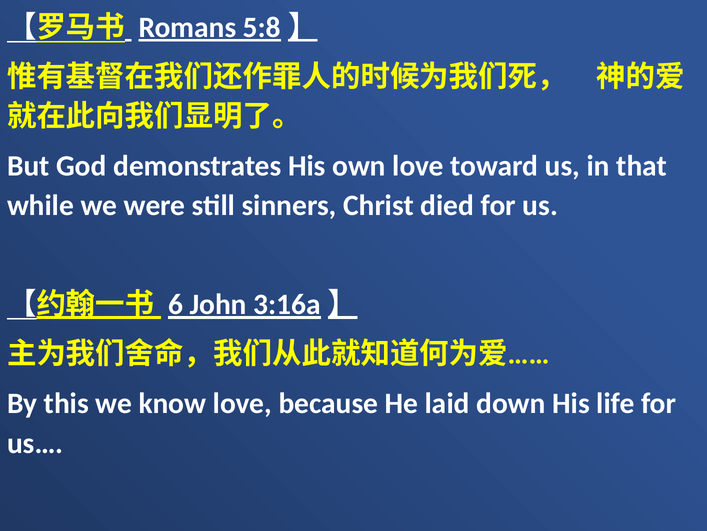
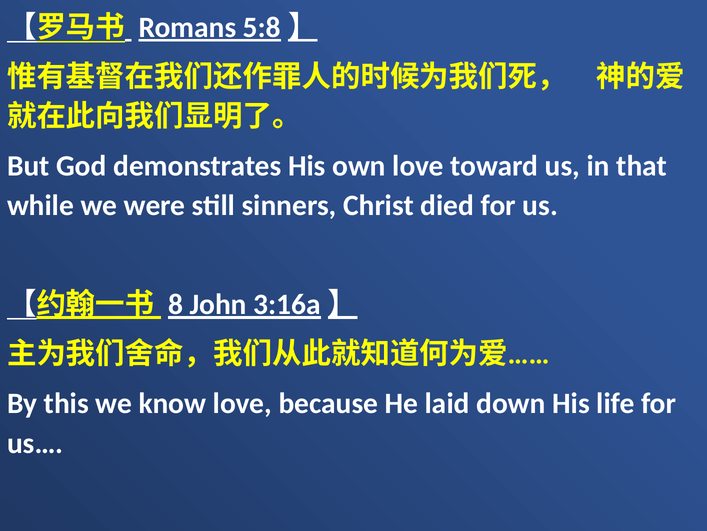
6: 6 -> 8 (175, 304)
